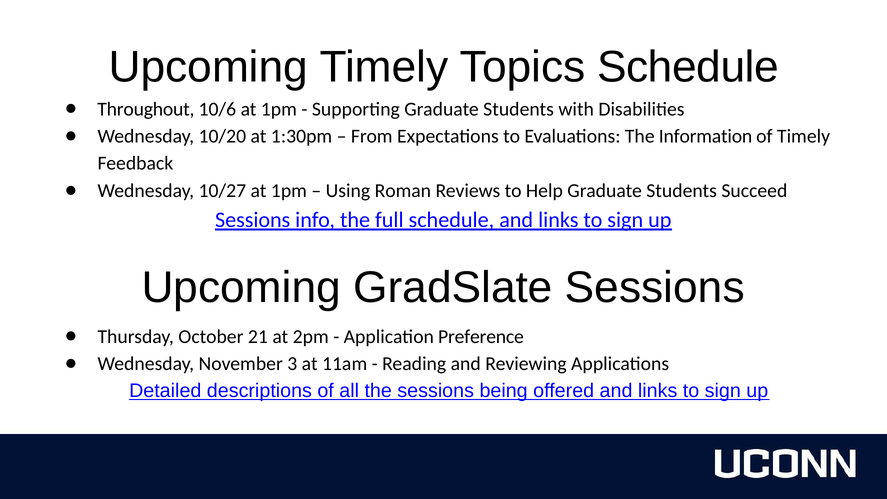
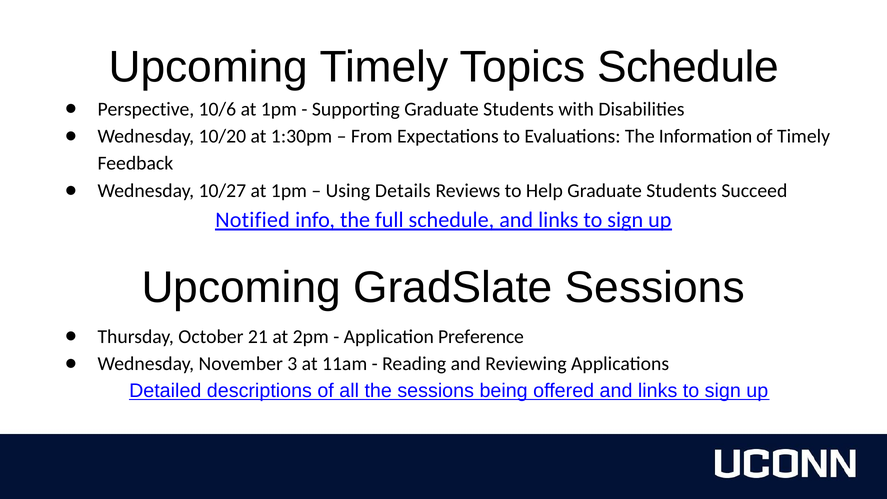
Throughout: Throughout -> Perspective (146, 109)
Roman: Roman -> Details (403, 191)
Sessions: Sessions -> Notified (253, 220)
